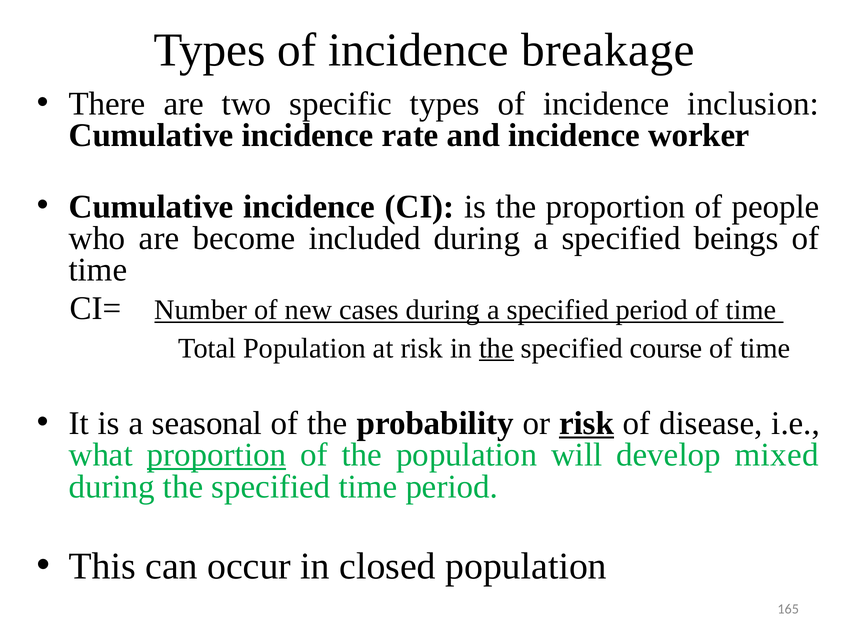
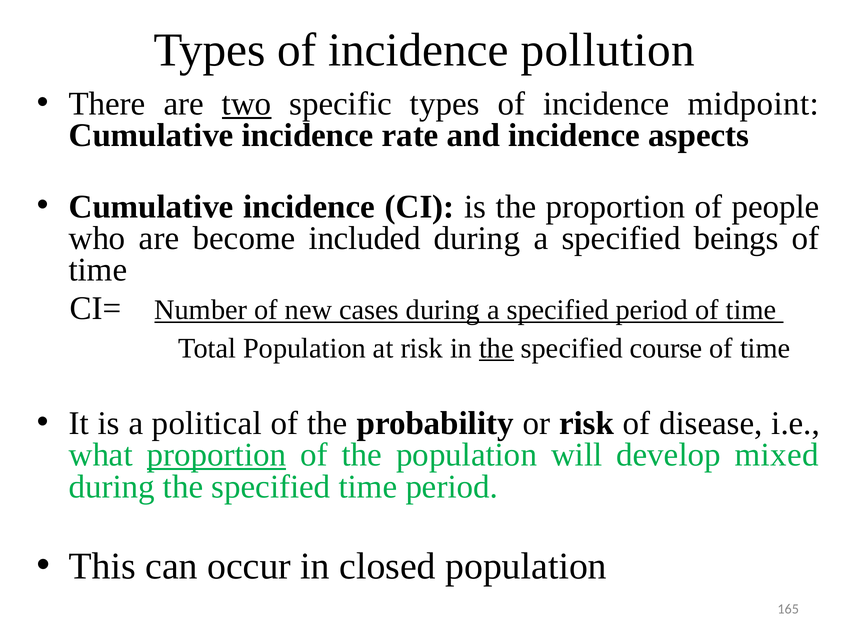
breakage: breakage -> pollution (608, 50)
two underline: none -> present (247, 104)
inclusion: inclusion -> midpoint (753, 104)
worker: worker -> aspects (699, 135)
seasonal: seasonal -> political (207, 423)
risk underline: present -> none (587, 423)
